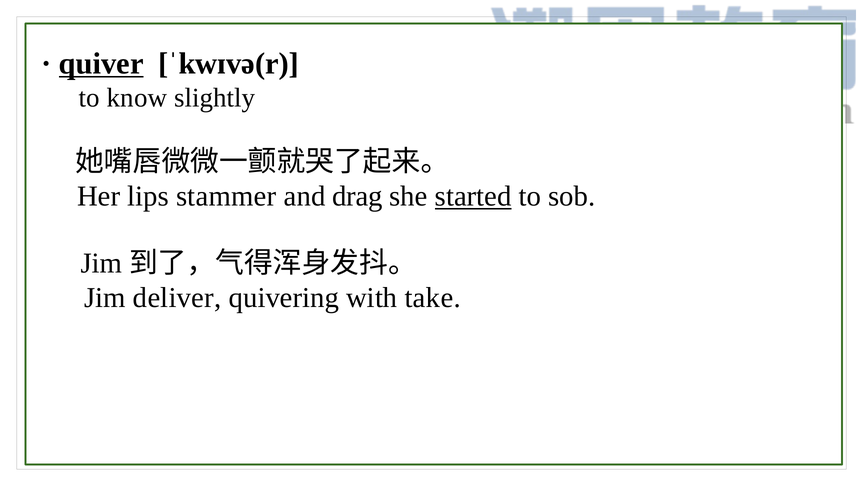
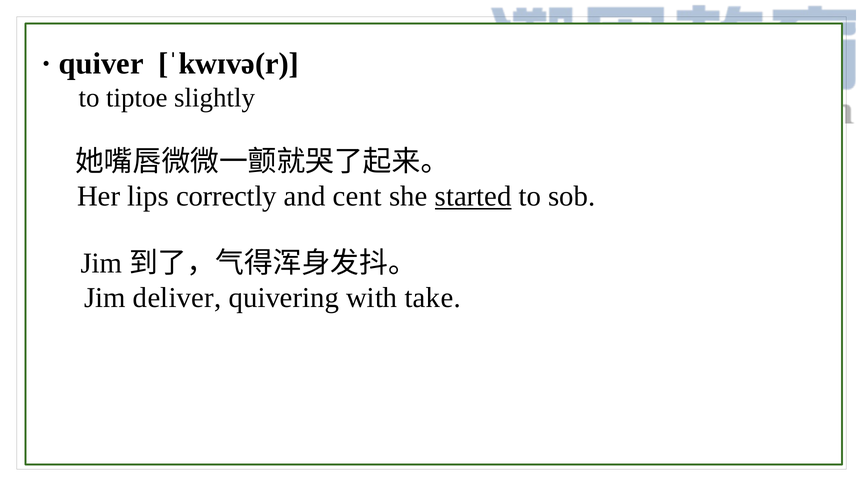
quiver underline: present -> none (101, 64)
know: know -> tiptoe (137, 98)
stammer: stammer -> correctly (226, 196)
drag: drag -> cent (357, 196)
